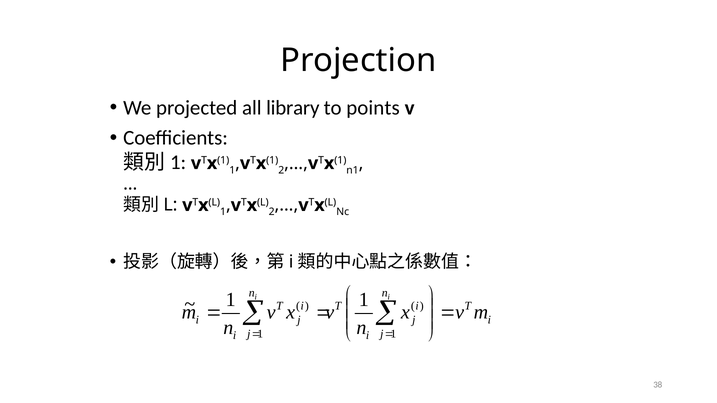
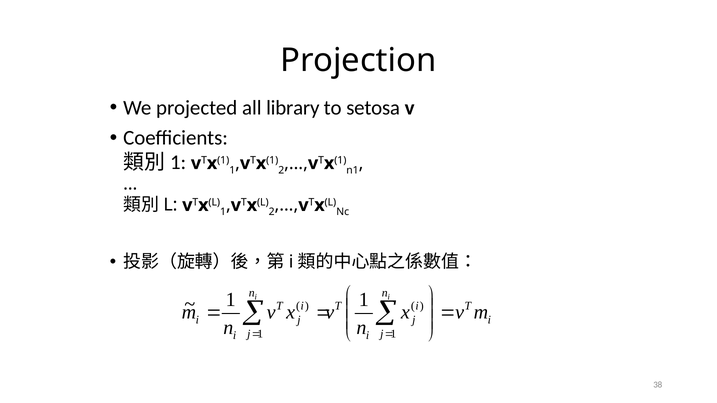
points: points -> setosa (373, 108)
